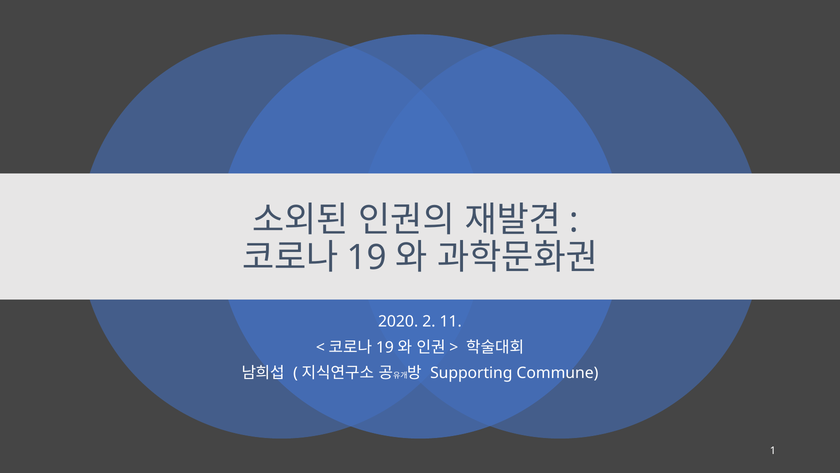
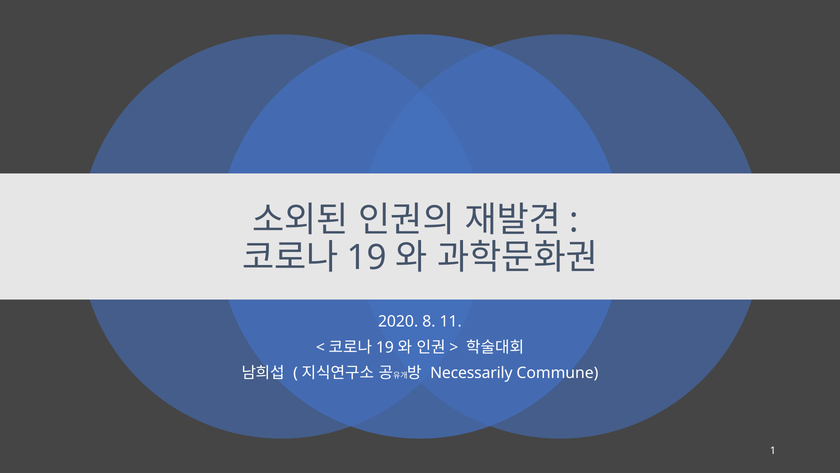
2: 2 -> 8 (429, 321)
Supporting: Supporting -> Necessarily (471, 373)
